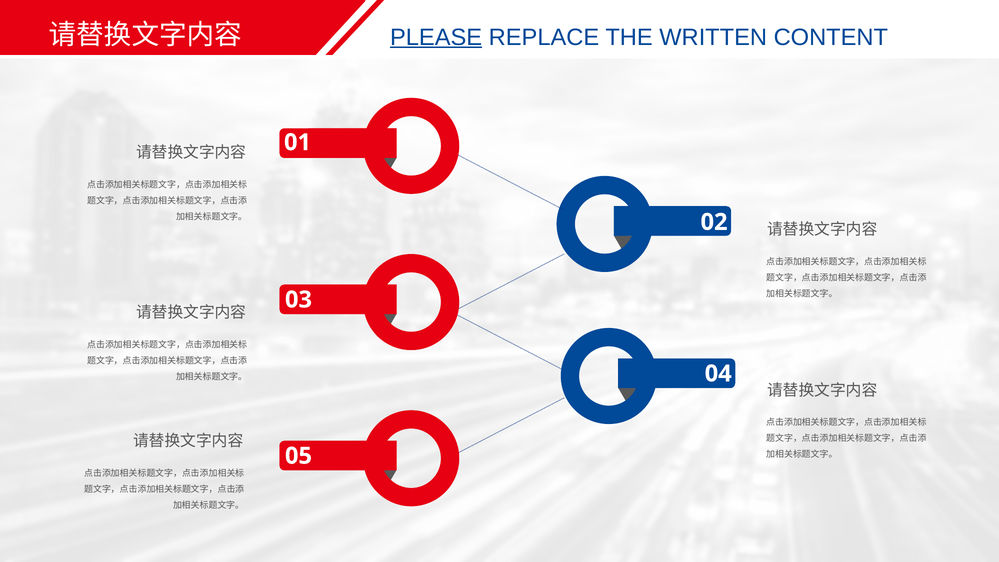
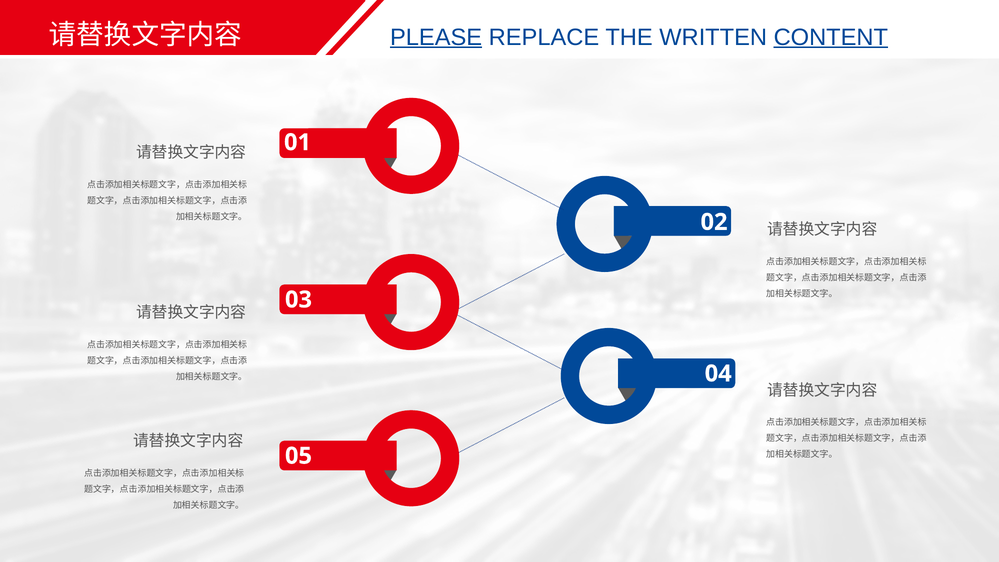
CONTENT underline: none -> present (831, 37)
